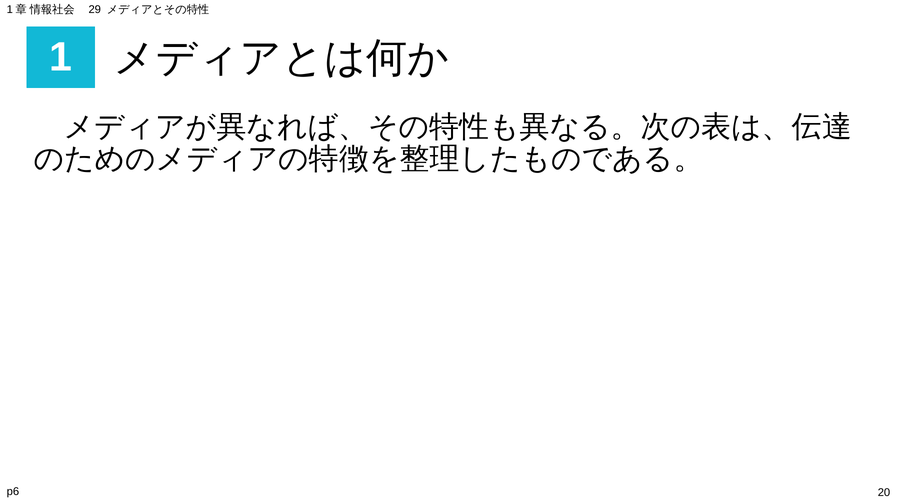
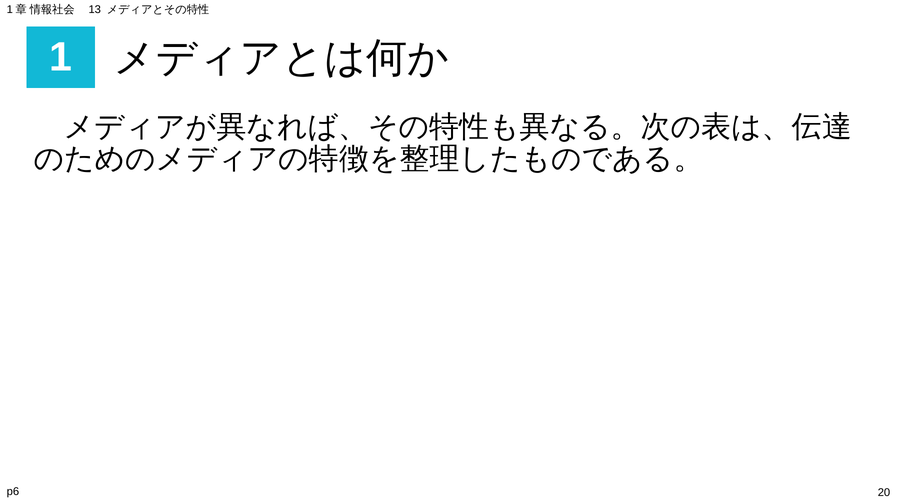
29: 29 -> 13 (95, 9)
